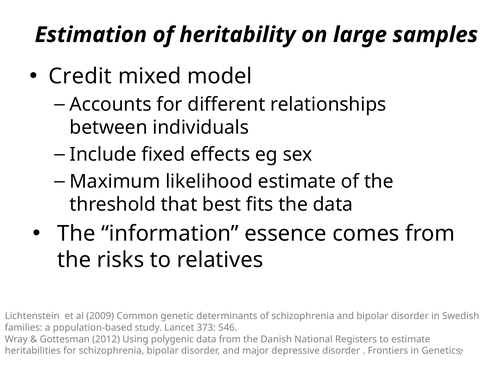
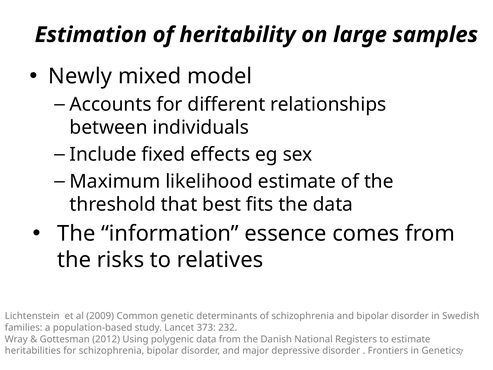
Credit: Credit -> Newly (80, 76)
546: 546 -> 232 (228, 327)
